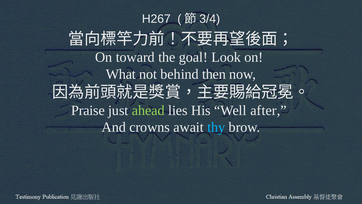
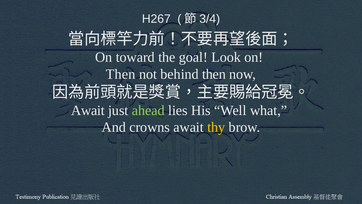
What: What -> Then (121, 74)
Praise: Praise -> Await (88, 110)
after: after -> what (269, 110)
thy colour: light blue -> yellow (216, 127)
